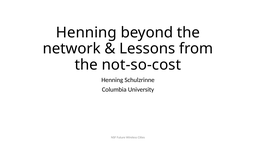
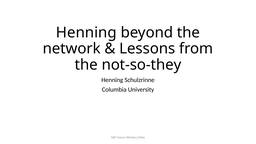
not-so-cost: not-so-cost -> not-so-they (141, 65)
